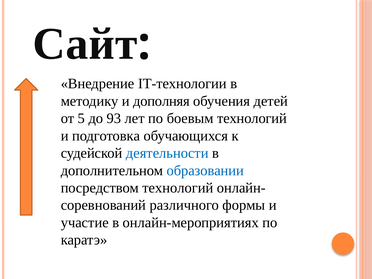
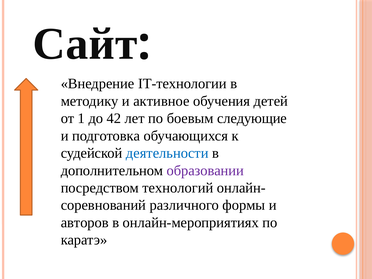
дополняя: дополняя -> активное (161, 101)
5: 5 -> 1 (81, 118)
93: 93 -> 42 (114, 118)
боевым технологий: технологий -> следующие (252, 118)
образовании colour: blue -> purple (205, 170)
участие: участие -> авторов (85, 223)
